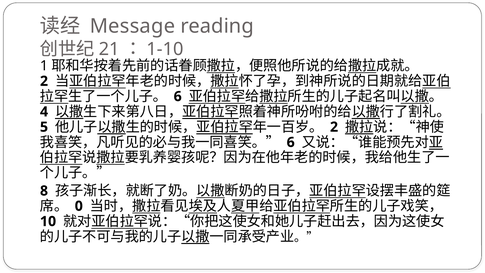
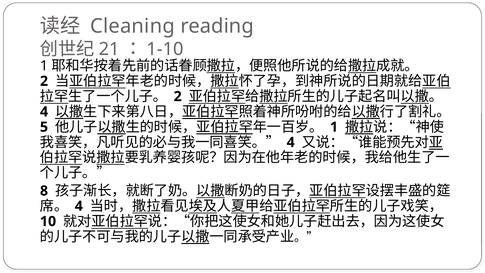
Message: Message -> Cleaning (132, 26)
6: 6 -> 2 (178, 96)
2: 2 -> 1 (334, 127)
6: 6 -> 4 (291, 142)
0: 0 -> 4 (79, 206)
